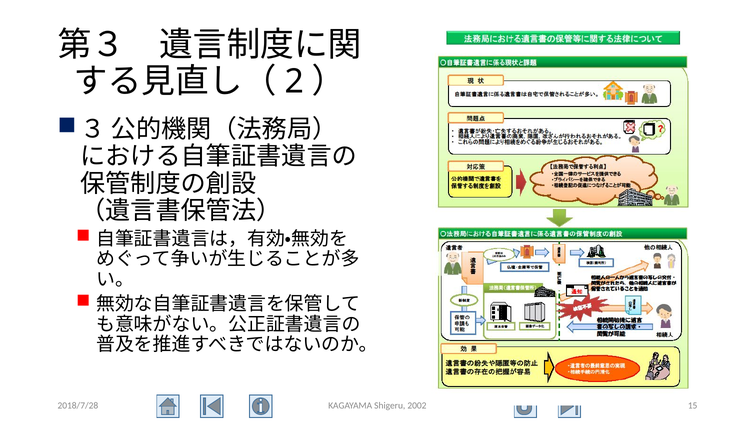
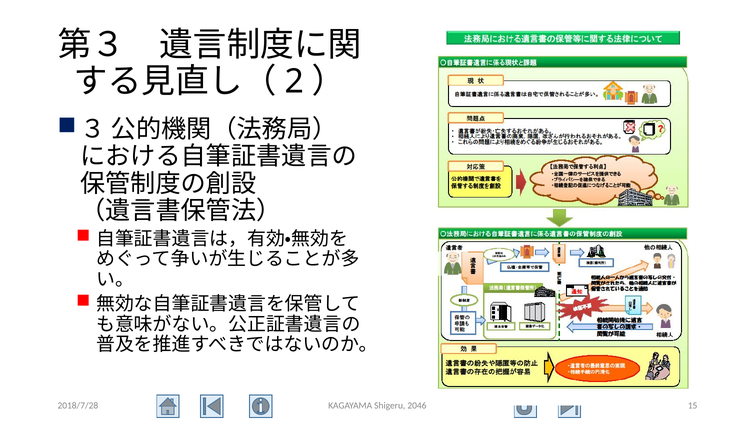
2002: 2002 -> 2046 (417, 406)
